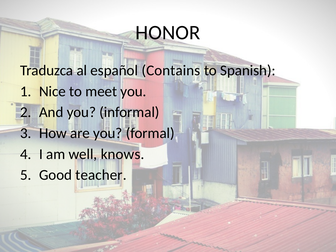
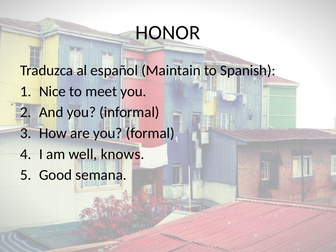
Contains: Contains -> Maintain (171, 70)
teacher: teacher -> semana (101, 175)
